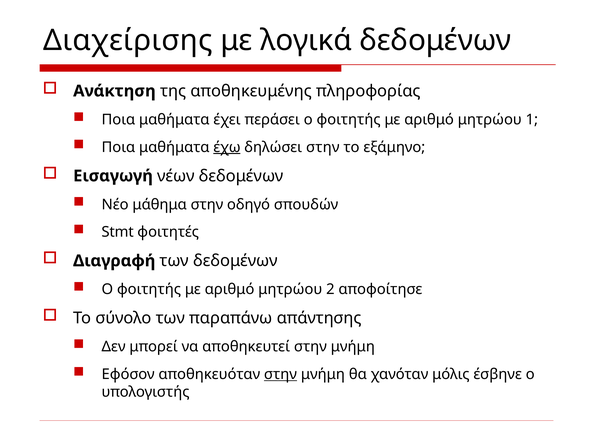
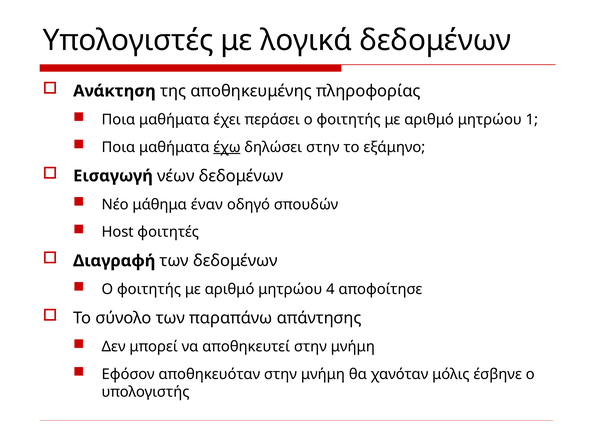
Διαχείρισης: Διαχείρισης -> Υπολογιστές (128, 41)
μάθημα στην: στην -> έναν (207, 205)
Stmt: Stmt -> Host (118, 232)
2: 2 -> 4 (330, 290)
στην underline: present -> none (280, 375)
